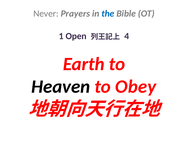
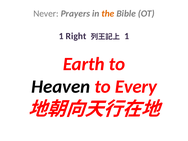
the colour: blue -> orange (108, 13)
Open: Open -> Right (76, 36)
4: 4 -> 1 (127, 36)
Obey: Obey -> Every (136, 87)
